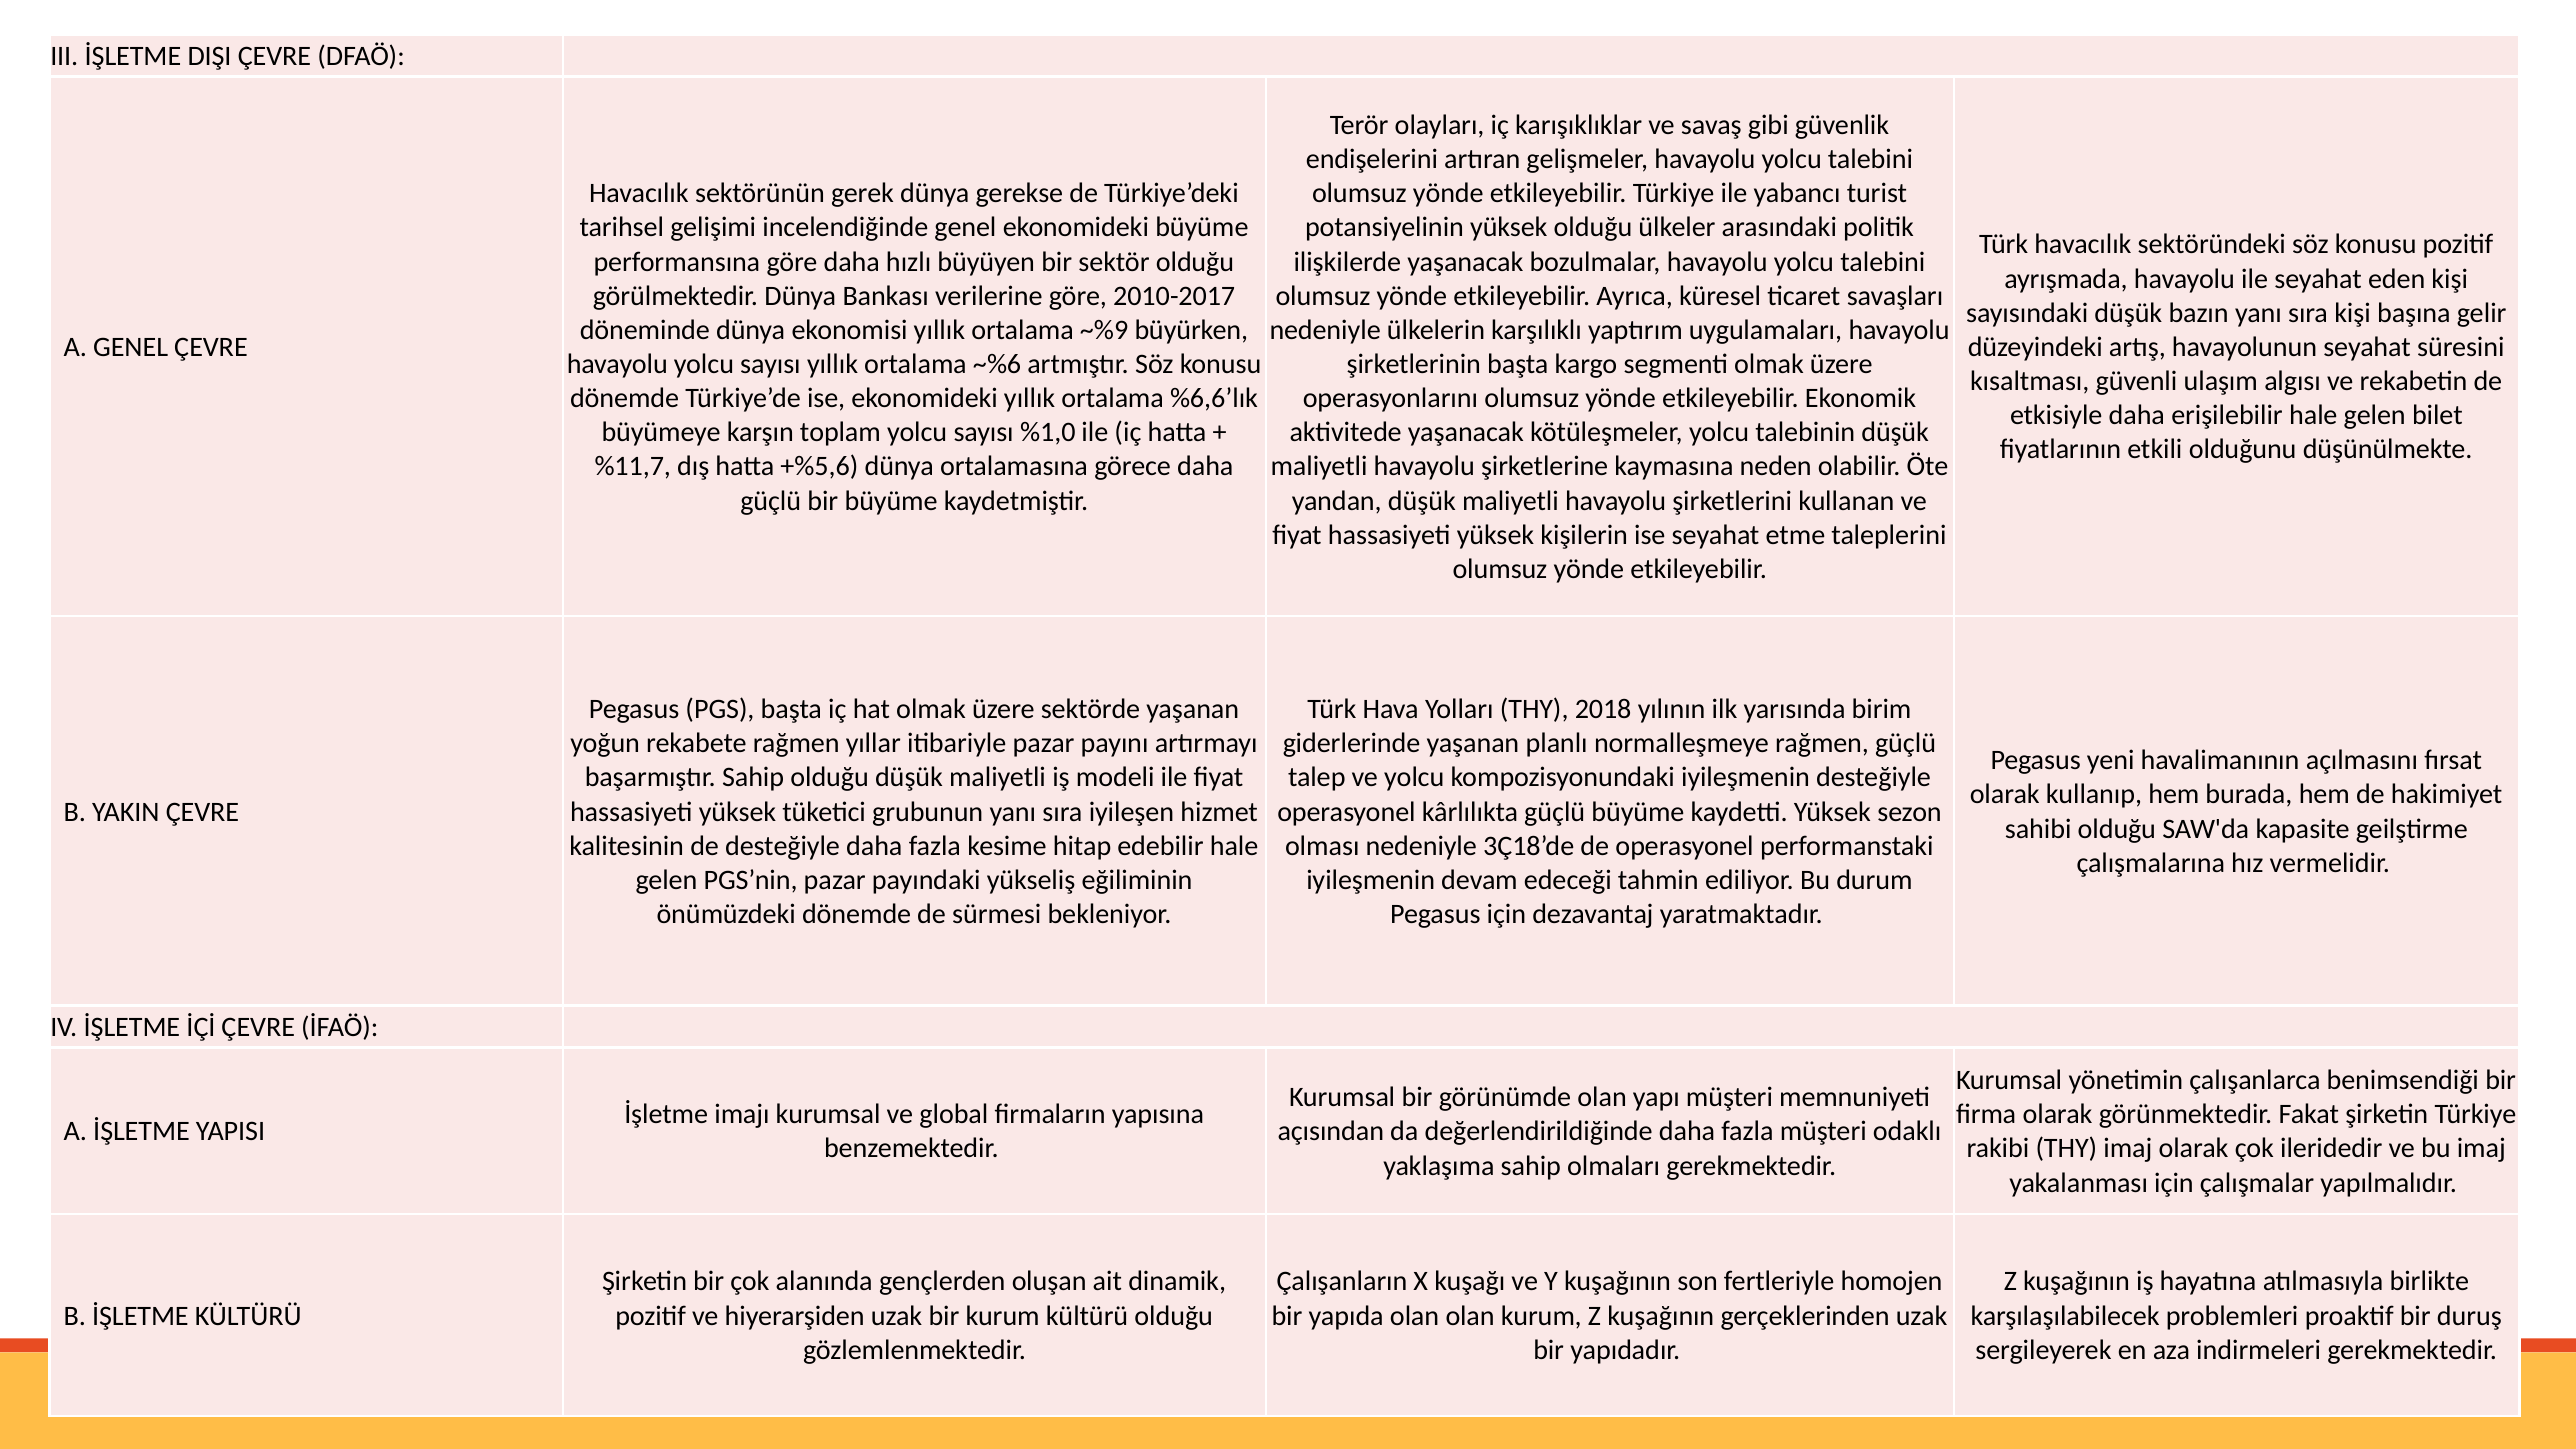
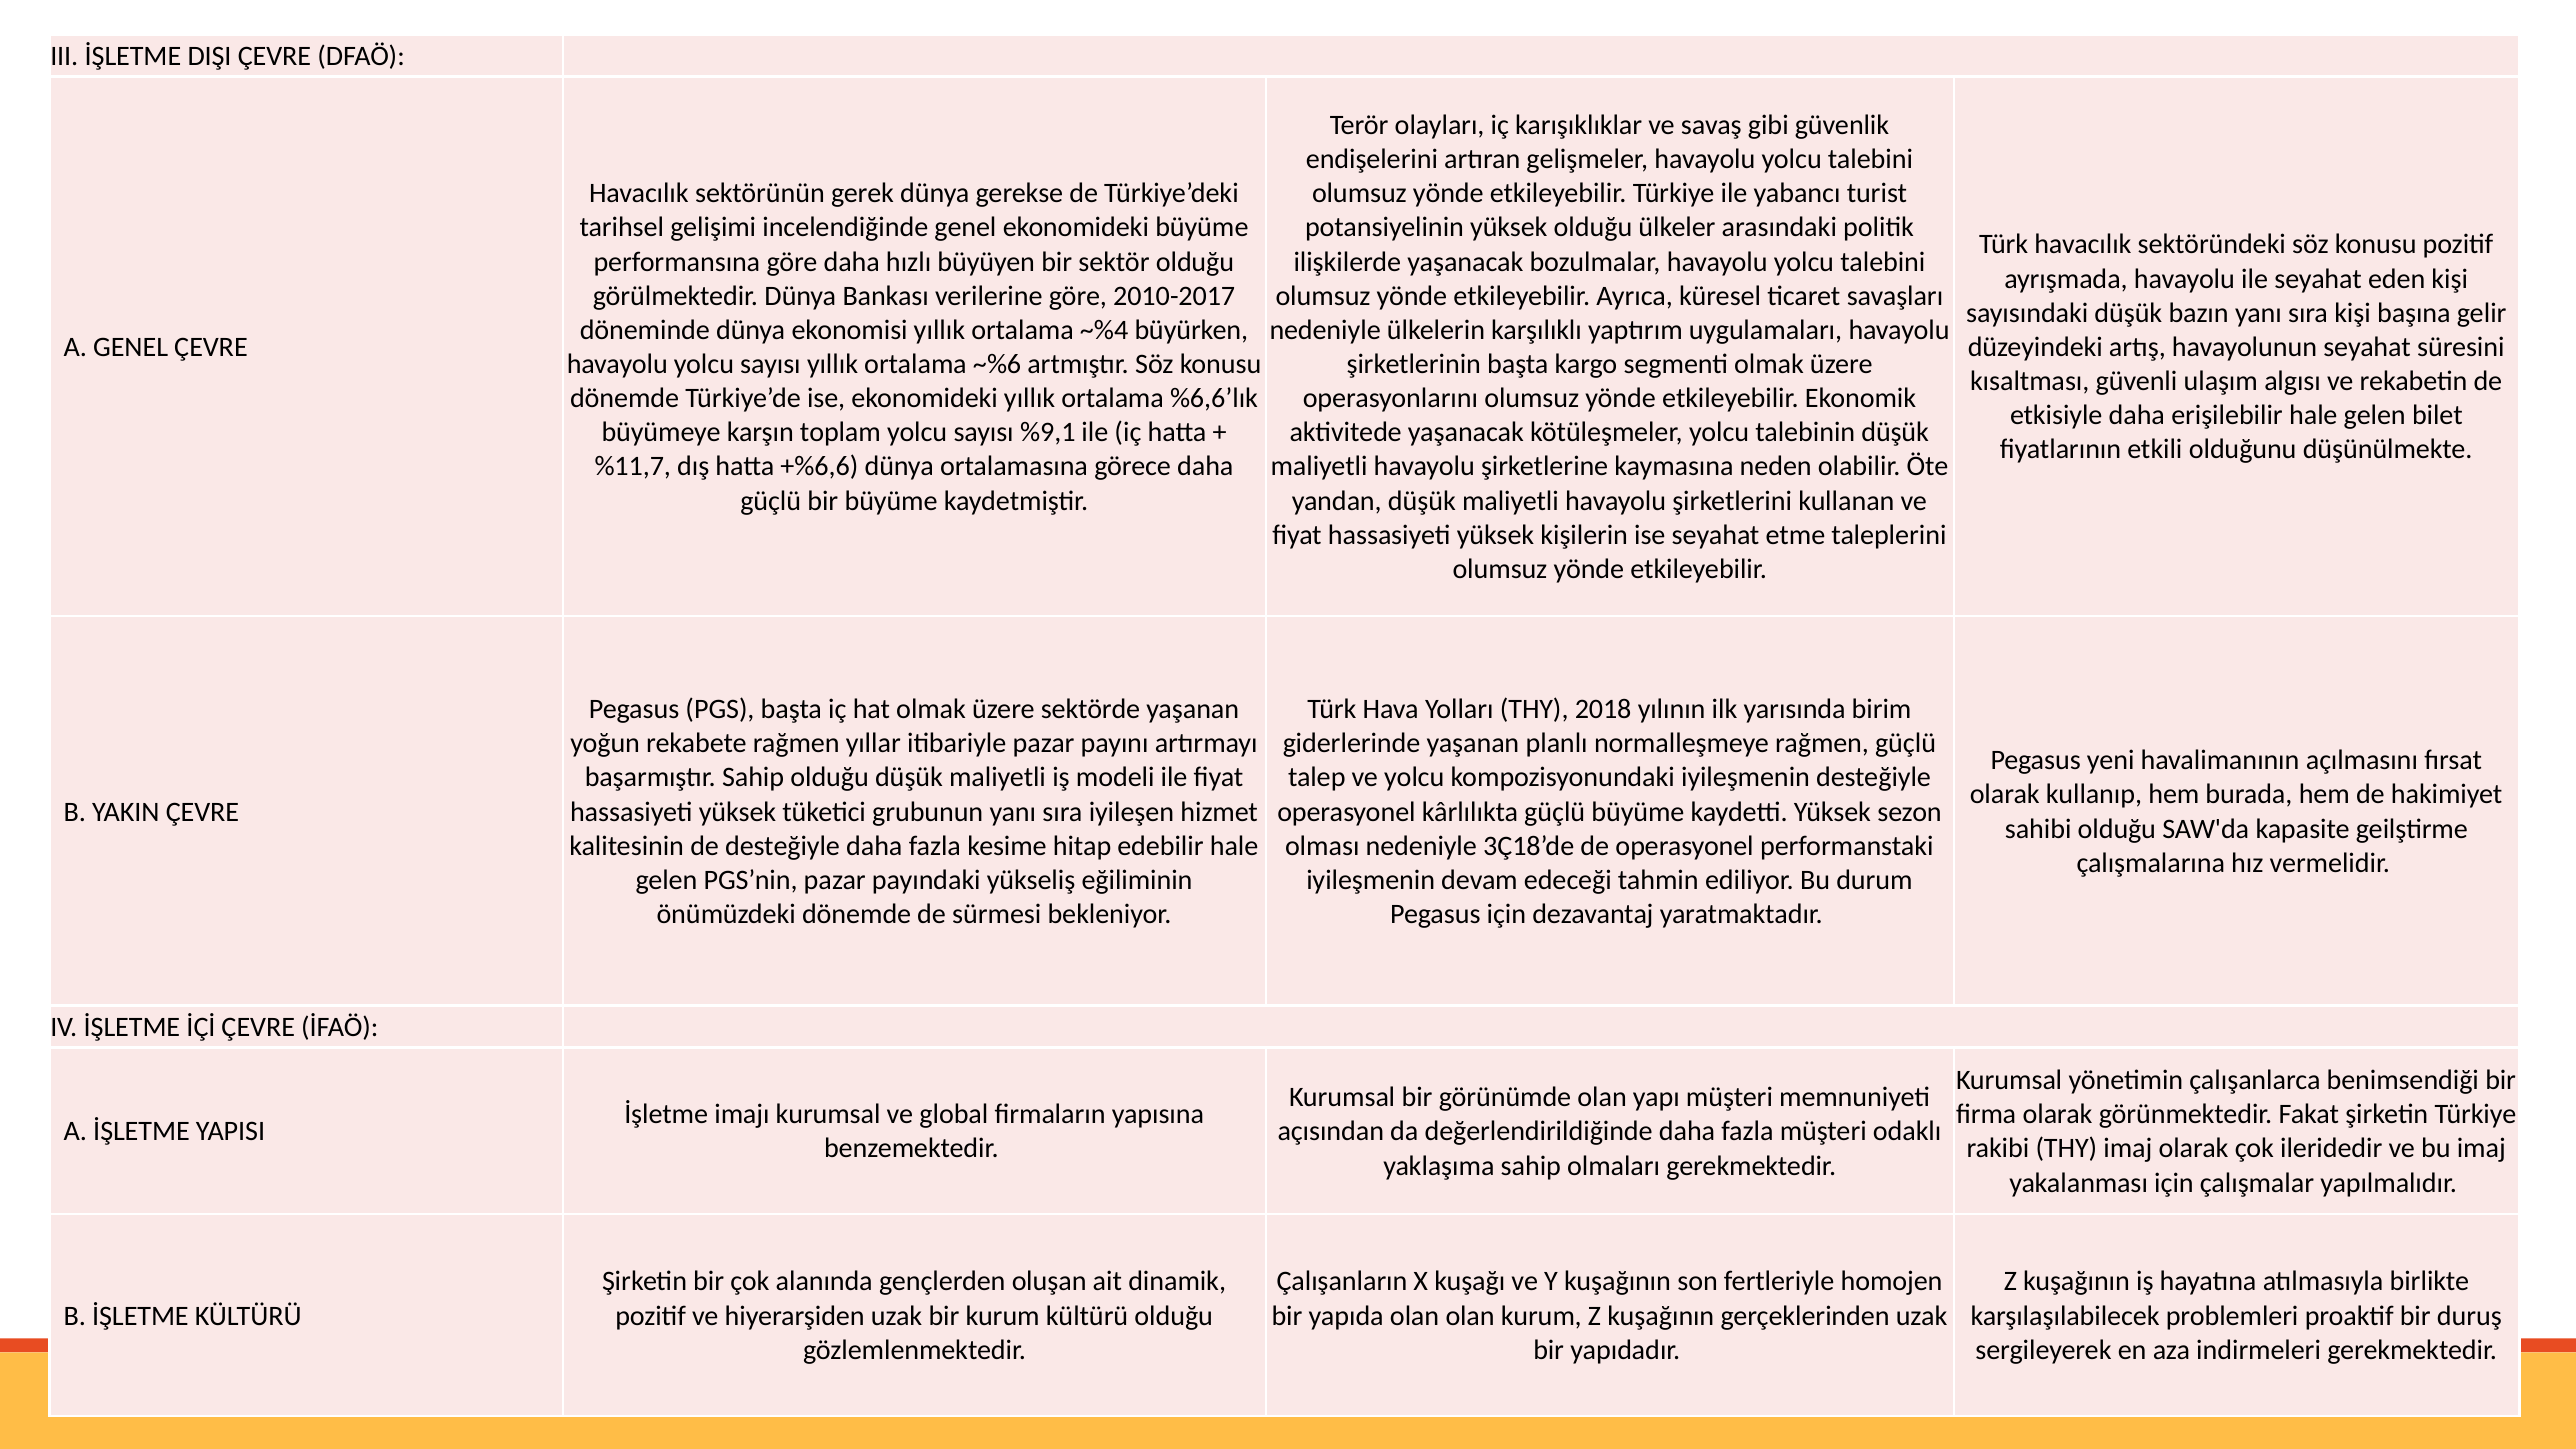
~%9: ~%9 -> ~%4 (1104, 330)
%1,0: %1,0 -> %9,1 (1048, 432)
+%5,6: +%5,6 -> +%6,6 (819, 467)
